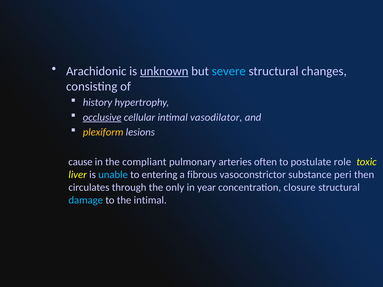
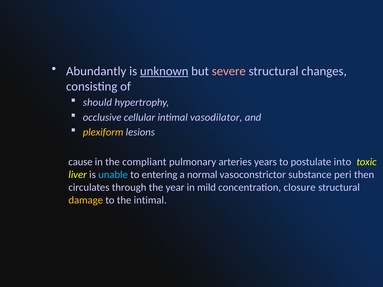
Arachidonic: Arachidonic -> Abundantly (96, 71)
severe colour: light blue -> pink (229, 71)
history: history -> should (97, 102)
occlusive underline: present -> none (102, 117)
often: often -> years (265, 162)
role: role -> into (342, 162)
fibrous: fibrous -> normal (202, 175)
only: only -> year (175, 188)
year: year -> mild (207, 188)
damage colour: light blue -> yellow (86, 200)
